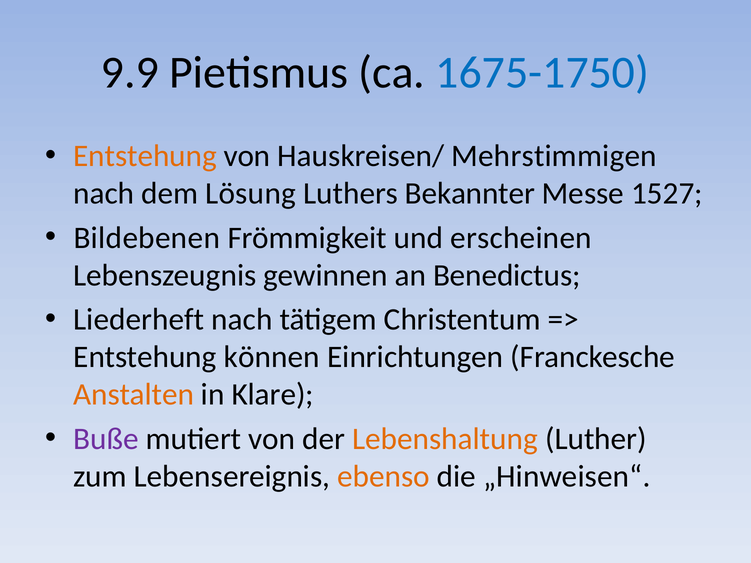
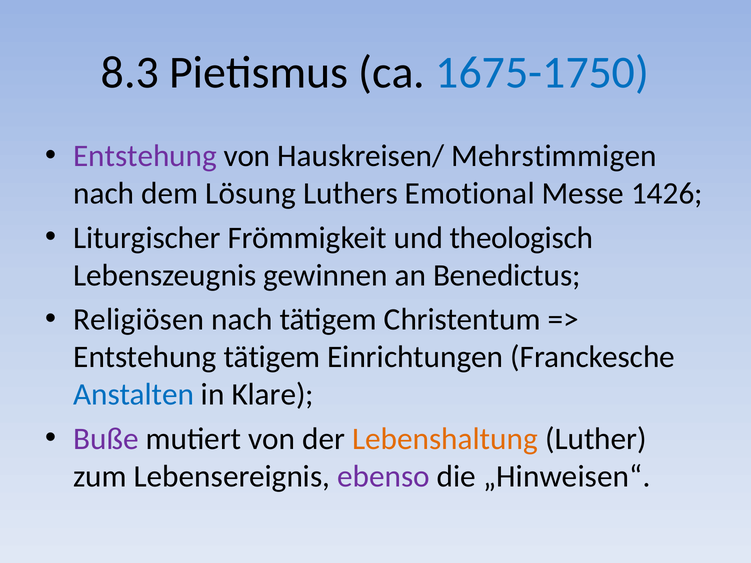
9.9: 9.9 -> 8.3 (130, 73)
Entstehung colour: orange -> purple (145, 156)
Bekannter: Bekannter -> Emotional (470, 194)
1527: 1527 -> 1426 (667, 194)
Bildebenen: Bildebenen -> Liturgischer (147, 238)
erscheinen: erscheinen -> theologisch (521, 238)
Liederheft: Liederheft -> Religiösen (139, 320)
Entstehung können: können -> tätigem (272, 357)
Anstalten colour: orange -> blue (134, 395)
ebenso colour: orange -> purple (383, 477)
